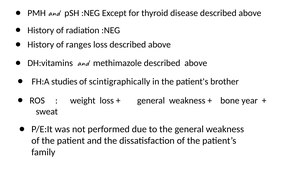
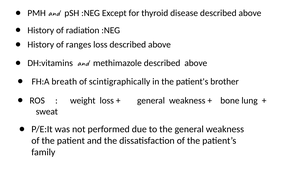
studies: studies -> breath (64, 81)
year: year -> lung (250, 100)
